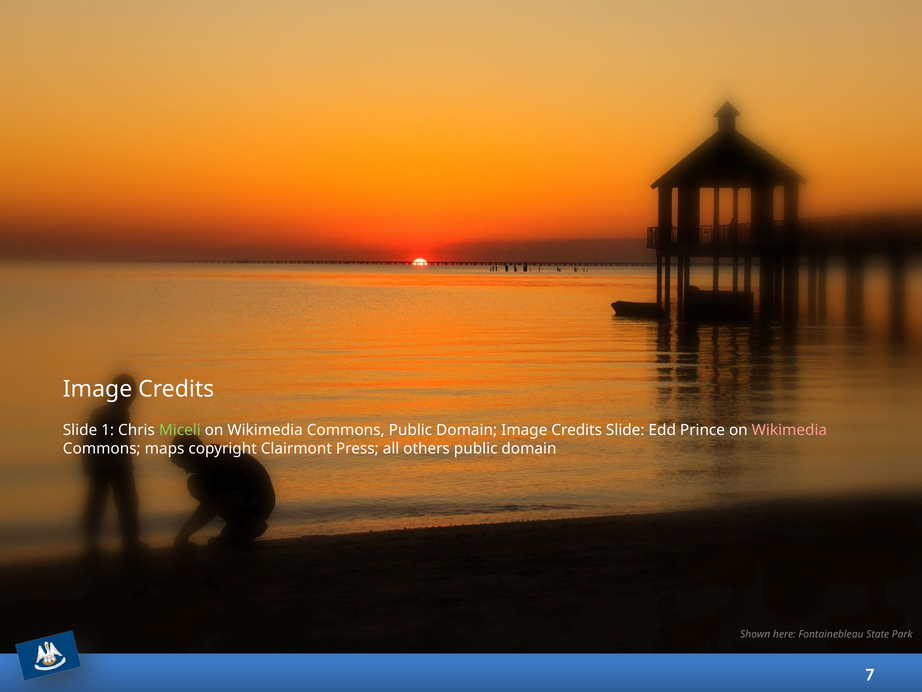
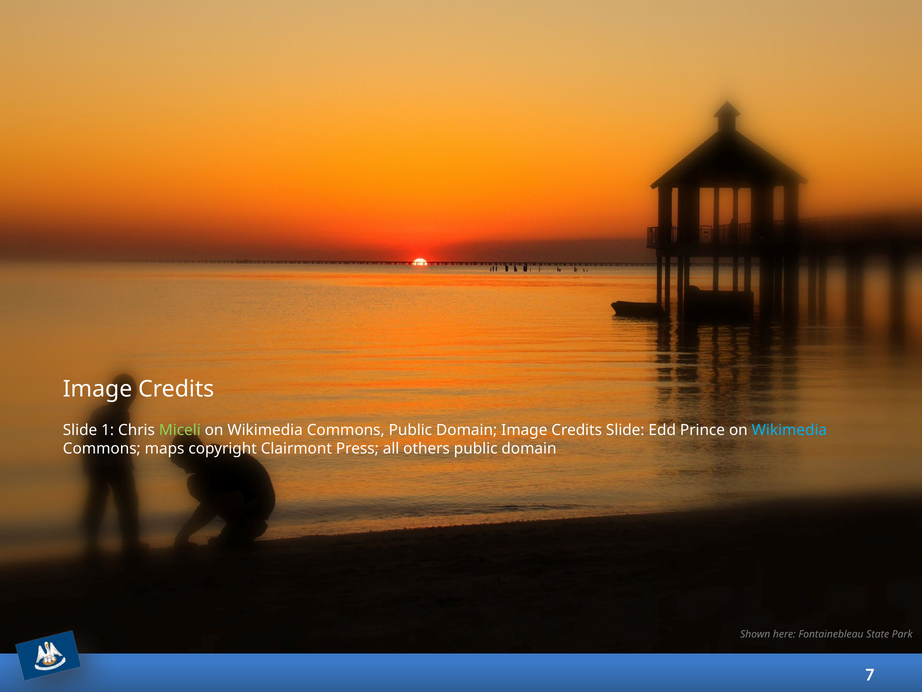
Wikimedia colour: pink -> light blue (789, 430)
